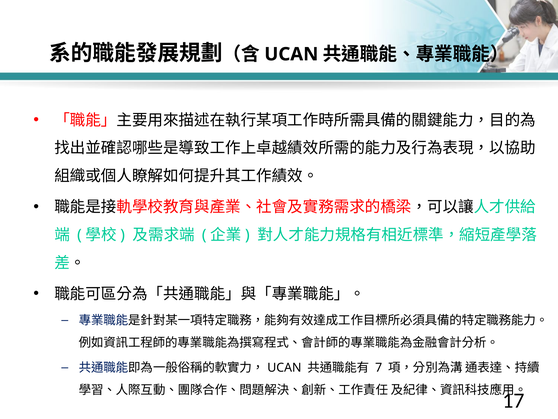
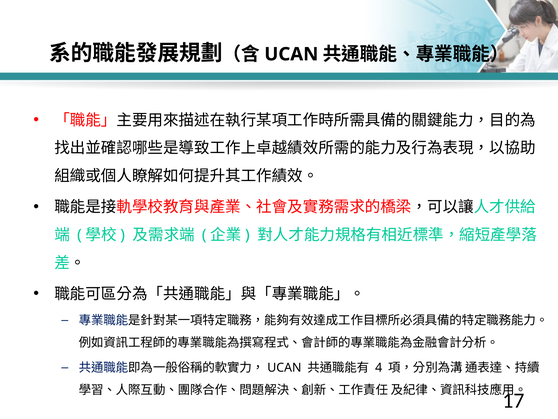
7: 7 -> 4 (379, 367)
